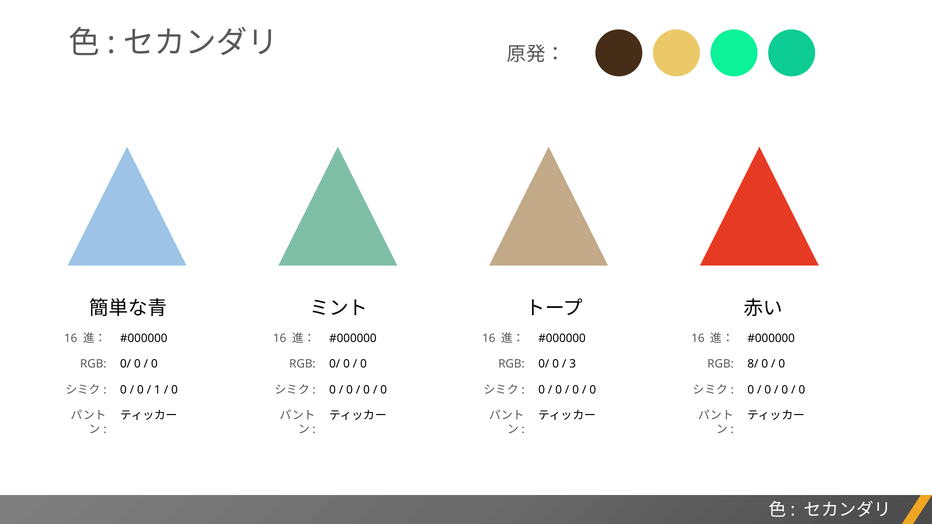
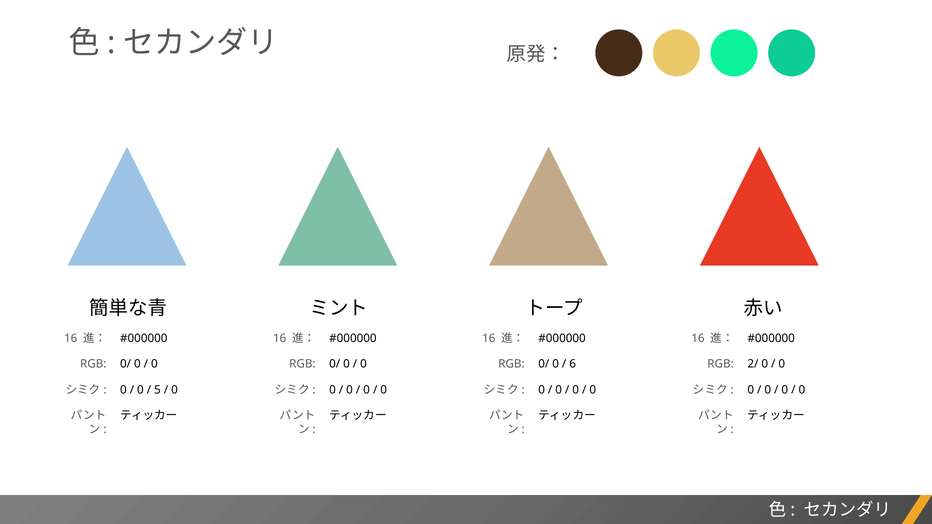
3: 3 -> 6 (573, 364)
8/: 8/ -> 2/ (753, 364)
1: 1 -> 5 (157, 390)
